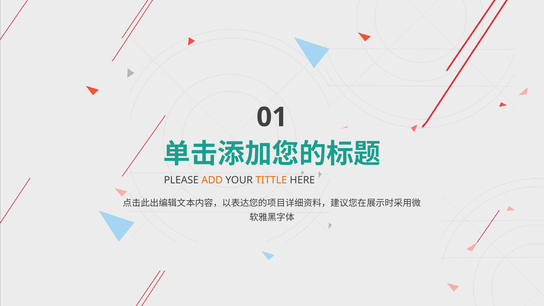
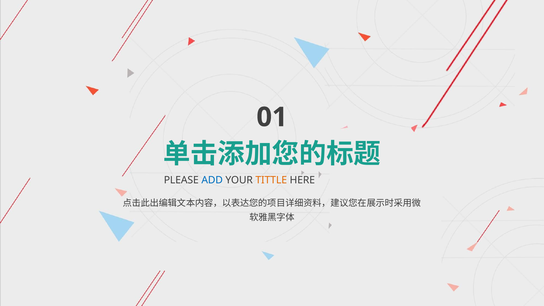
ADD colour: orange -> blue (212, 180)
